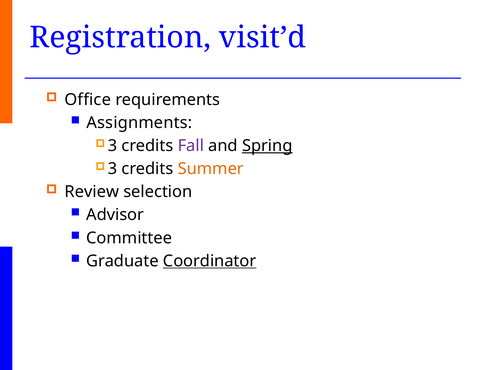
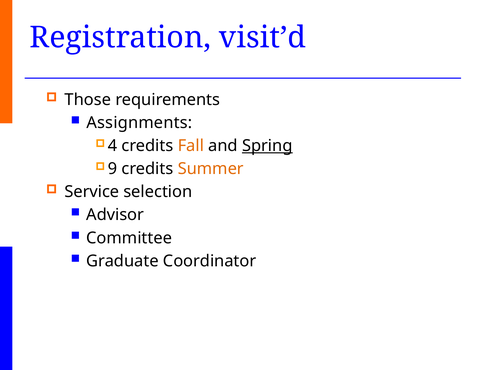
Office: Office -> Those (88, 100)
3: 3 -> 4 (113, 146)
Fall colour: purple -> orange (191, 146)
3: 3 -> 9 (113, 169)
Review: Review -> Service (92, 192)
Coordinator underline: present -> none (210, 261)
